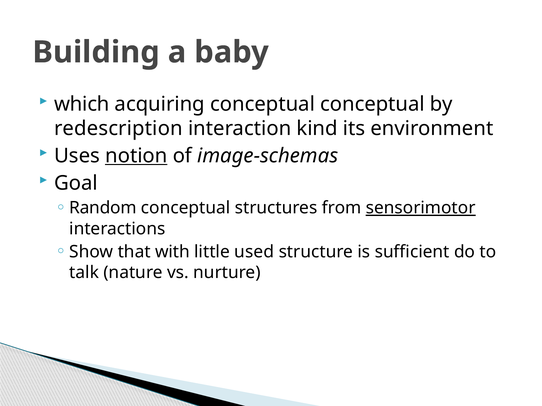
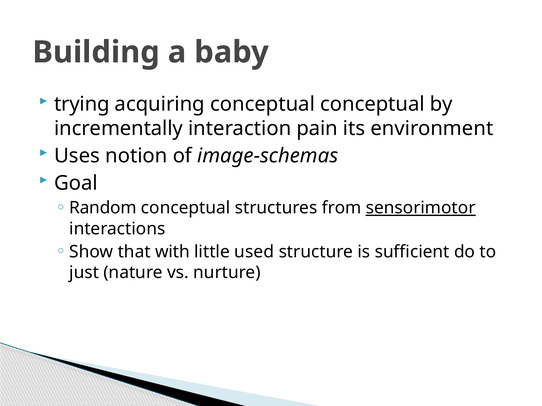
which: which -> trying (82, 104)
redescription: redescription -> incrementally (119, 129)
kind: kind -> pain (317, 129)
notion underline: present -> none (136, 156)
talk: talk -> just (84, 273)
